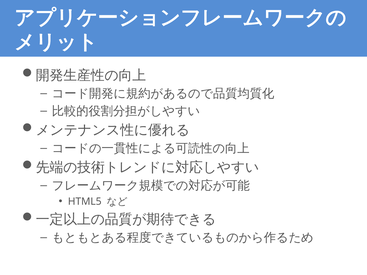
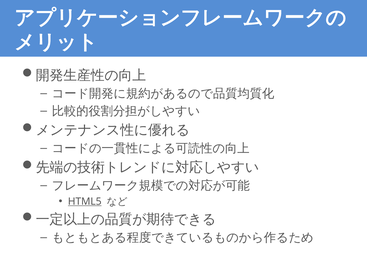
HTML5 underline: none -> present (85, 202)
